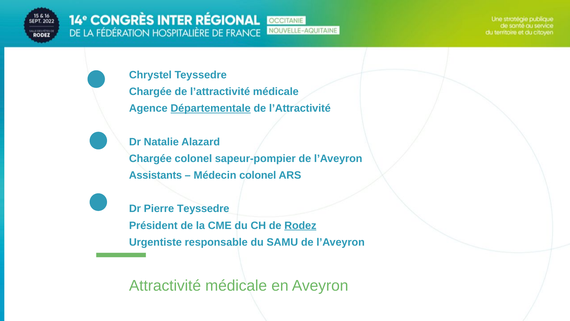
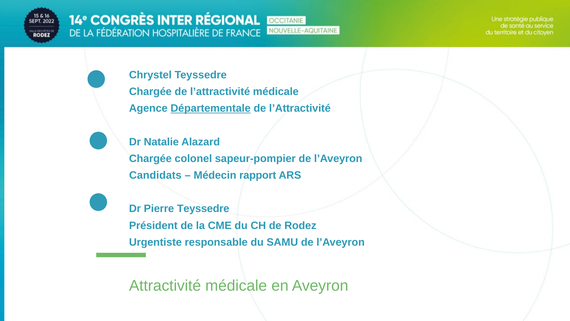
Assistants: Assistants -> Candidats (155, 175)
Médecin colonel: colonel -> rapport (258, 175)
Rodez underline: present -> none (300, 225)
